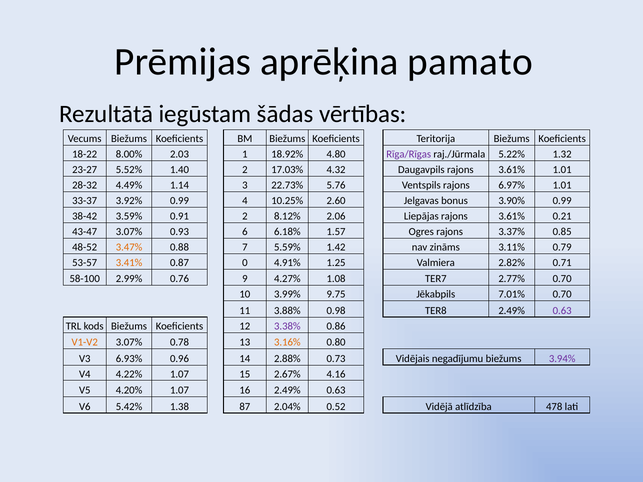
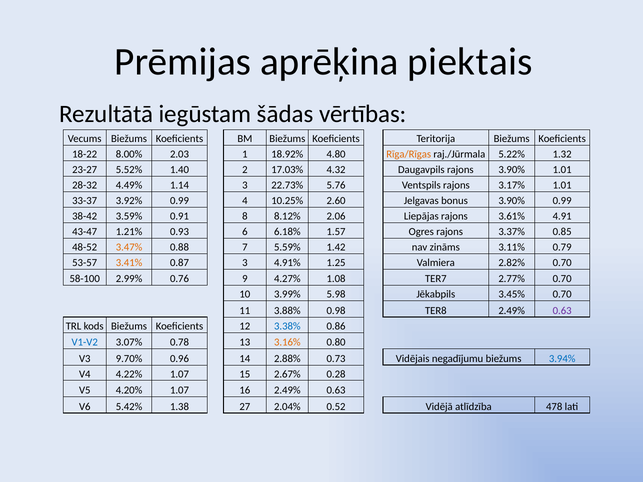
pamato: pamato -> piektais (470, 62)
Rīga/Rīgas colour: purple -> orange (409, 154)
Daugavpils rajons 3.61%: 3.61% -> 3.90% (512, 170)
6.97%: 6.97% -> 3.17% (512, 185)
0.91 2: 2 -> 8 (245, 216)
0.21: 0.21 -> 4.91 (562, 216)
43-47 3.07%: 3.07% -> 1.21% (129, 232)
0.87 0: 0 -> 3 (245, 263)
2.82% 0.71: 0.71 -> 0.70 (562, 263)
9.75: 9.75 -> 5.98 (336, 294)
7.01%: 7.01% -> 3.45% (512, 294)
3.38% colour: purple -> blue (287, 326)
V1-V2 colour: orange -> blue (85, 342)
6.93%: 6.93% -> 9.70% (129, 359)
3.94% colour: purple -> blue (562, 359)
4.16: 4.16 -> 0.28 (336, 374)
87: 87 -> 27 (245, 407)
